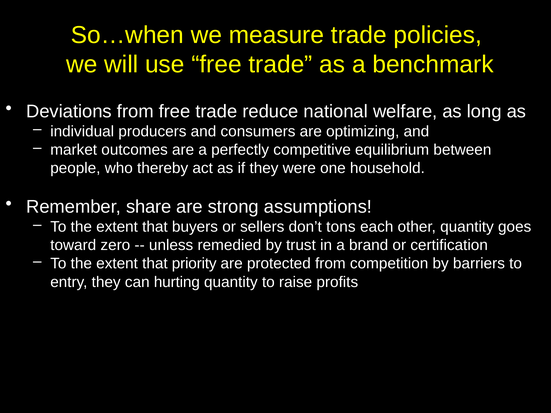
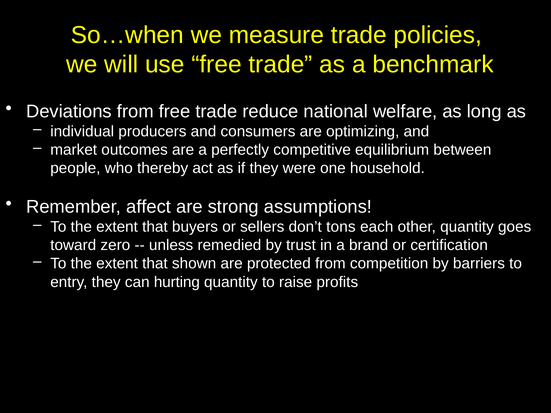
share: share -> affect (149, 207)
priority: priority -> shown (194, 264)
